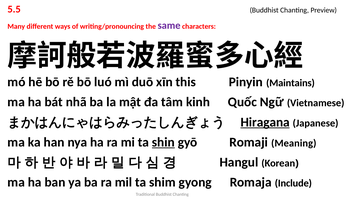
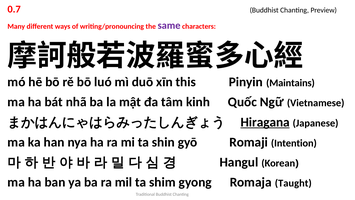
5.5: 5.5 -> 0.7 (14, 9)
shin underline: present -> none (163, 142)
Meaning: Meaning -> Intention (294, 143)
Include: Include -> Taught (293, 183)
